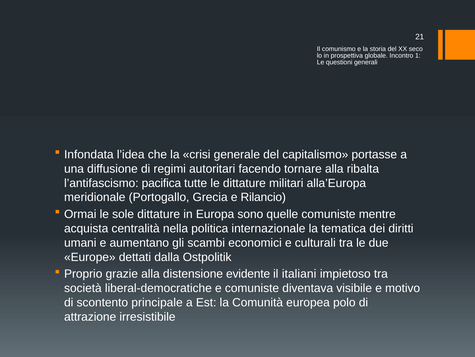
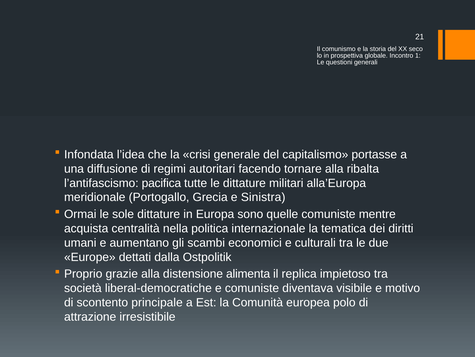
Rilancio: Rilancio -> Sinistra (263, 197)
evidente: evidente -> alimenta (248, 273)
italiani: italiani -> replica (299, 273)
